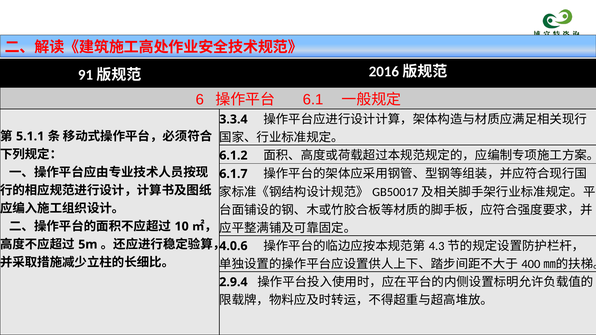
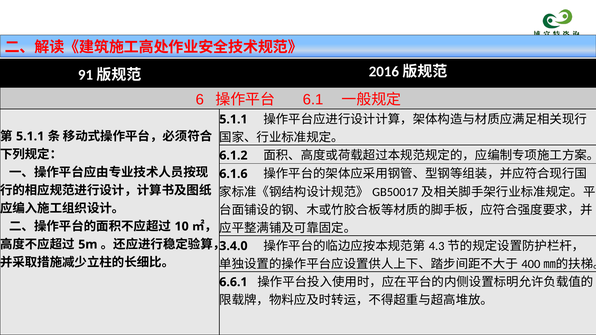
3.3.4: 3.3.4 -> 5.1.1 (233, 119)
6.1.7: 6.1.7 -> 6.1.6 (233, 174)
4.0.6: 4.0.6 -> 3.4.0 (233, 246)
2.9.4: 2.9.4 -> 6.6.1 (233, 282)
